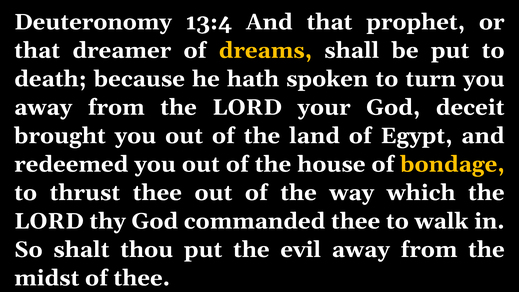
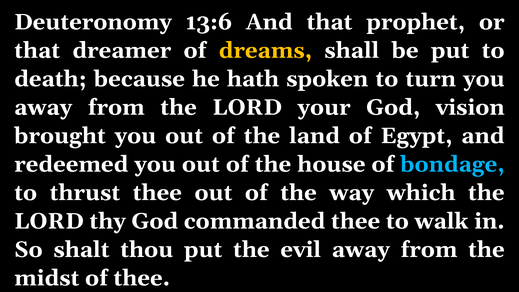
13:4: 13:4 -> 13:6 (209, 22)
deceit: deceit -> vision (470, 107)
bondage colour: yellow -> light blue (452, 164)
